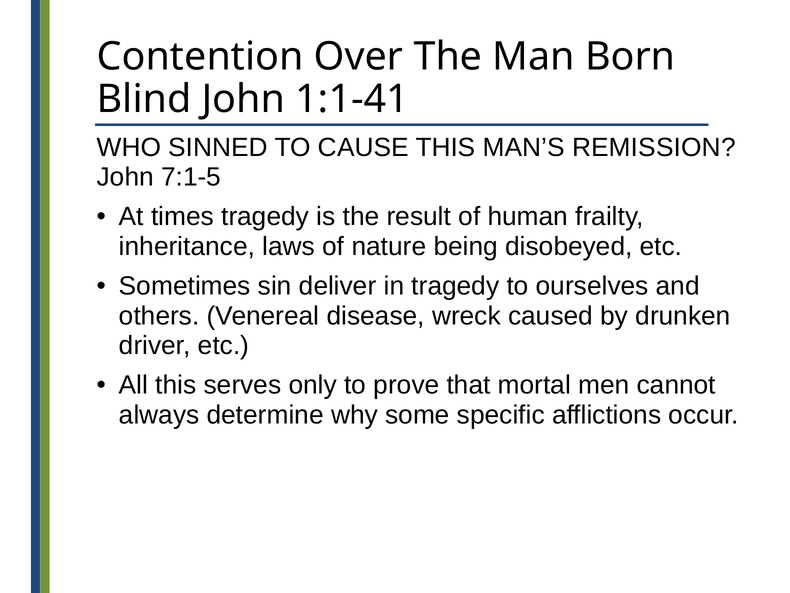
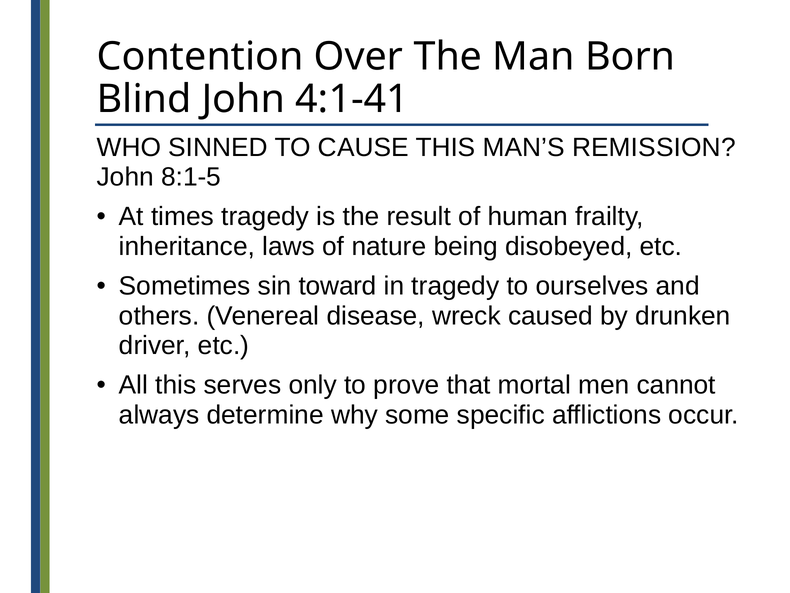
1:1-41: 1:1-41 -> 4:1-41 (352, 99)
7:1-5: 7:1-5 -> 8:1-5 (191, 177)
deliver: deliver -> toward (338, 286)
